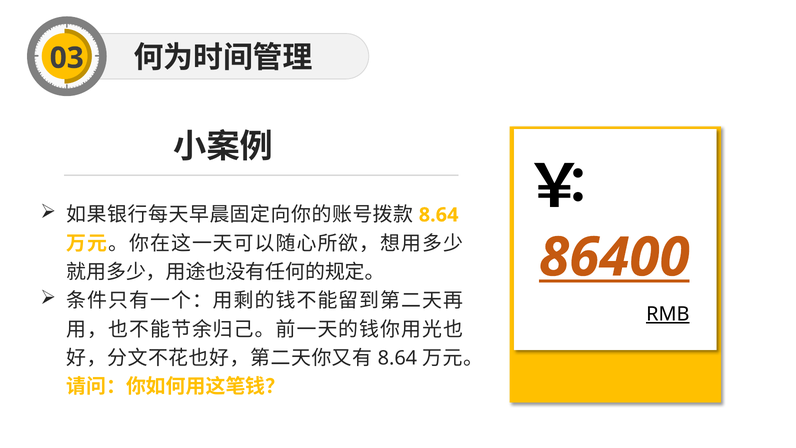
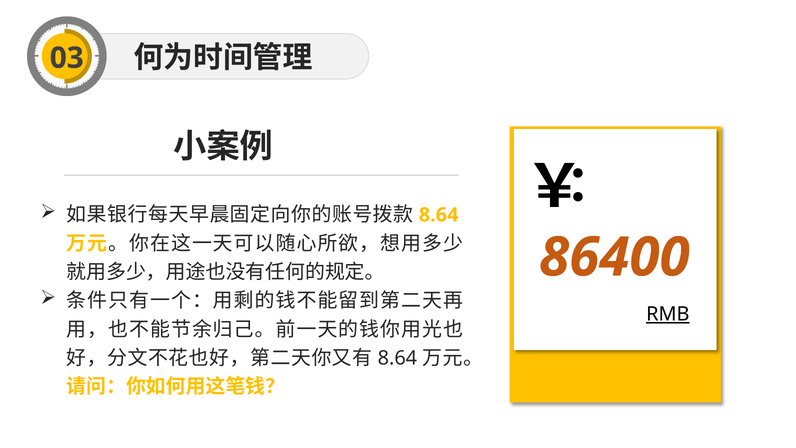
86400 underline: present -> none (614, 257)
